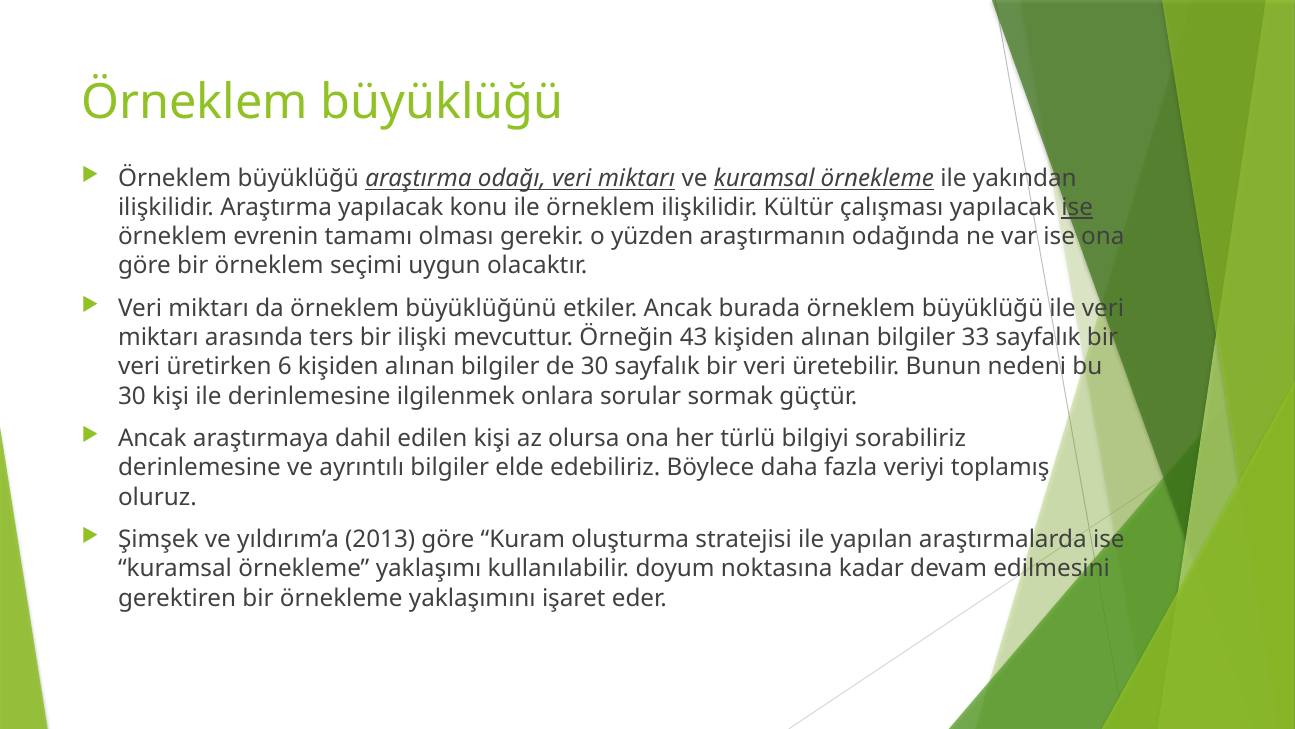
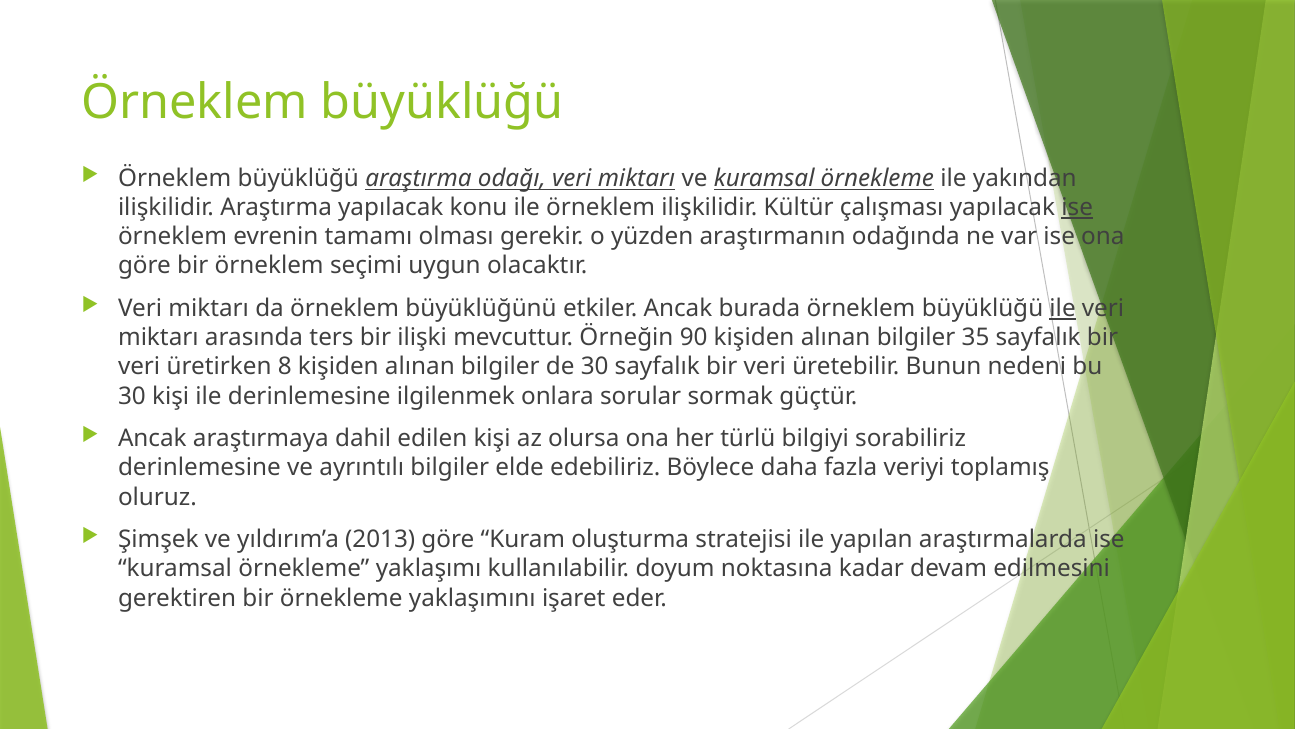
ile underline: none -> present (1063, 308)
43: 43 -> 90 (694, 337)
33: 33 -> 35 (976, 337)
6: 6 -> 8 (285, 367)
